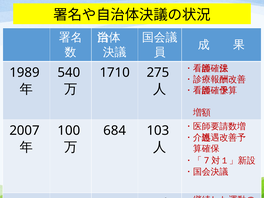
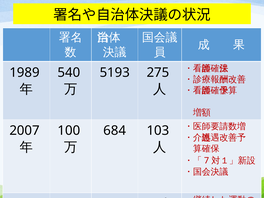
1710: 1710 -> 5193 (115, 72)
